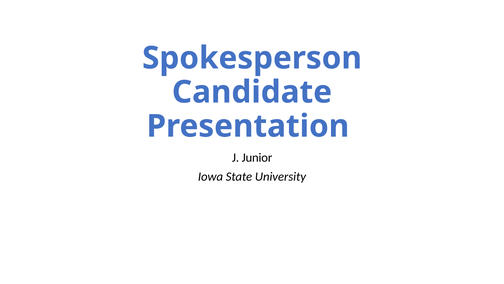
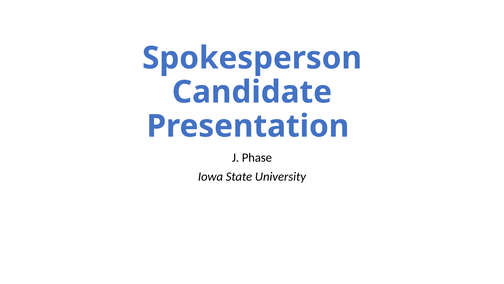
Junior: Junior -> Phase (257, 158)
